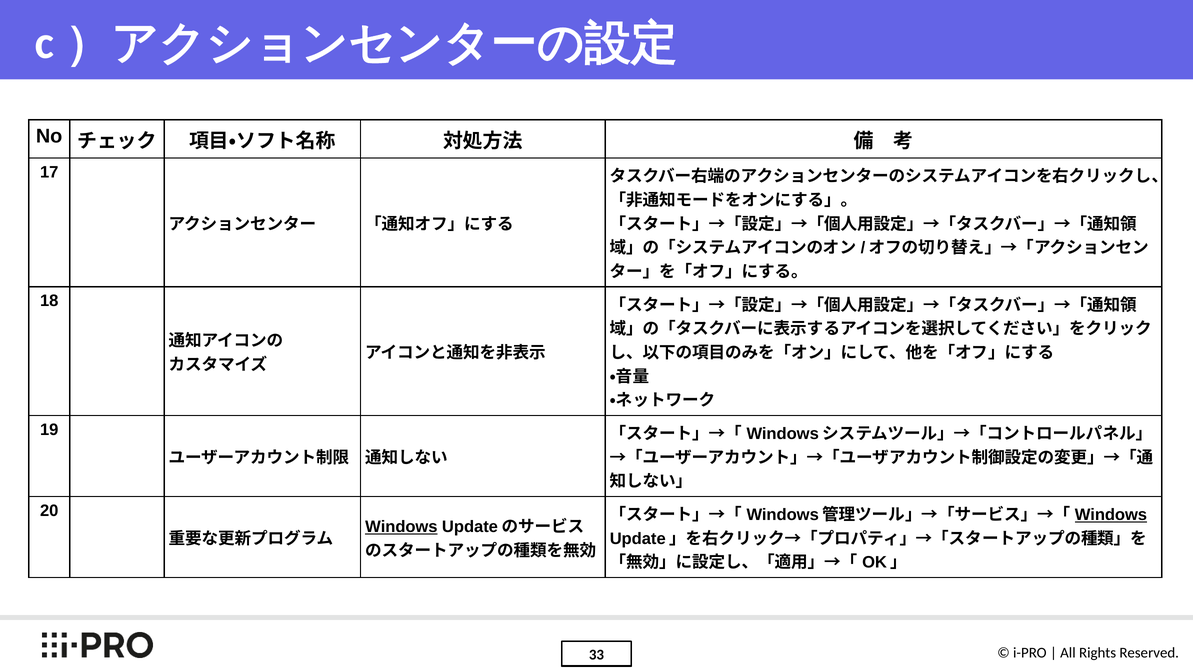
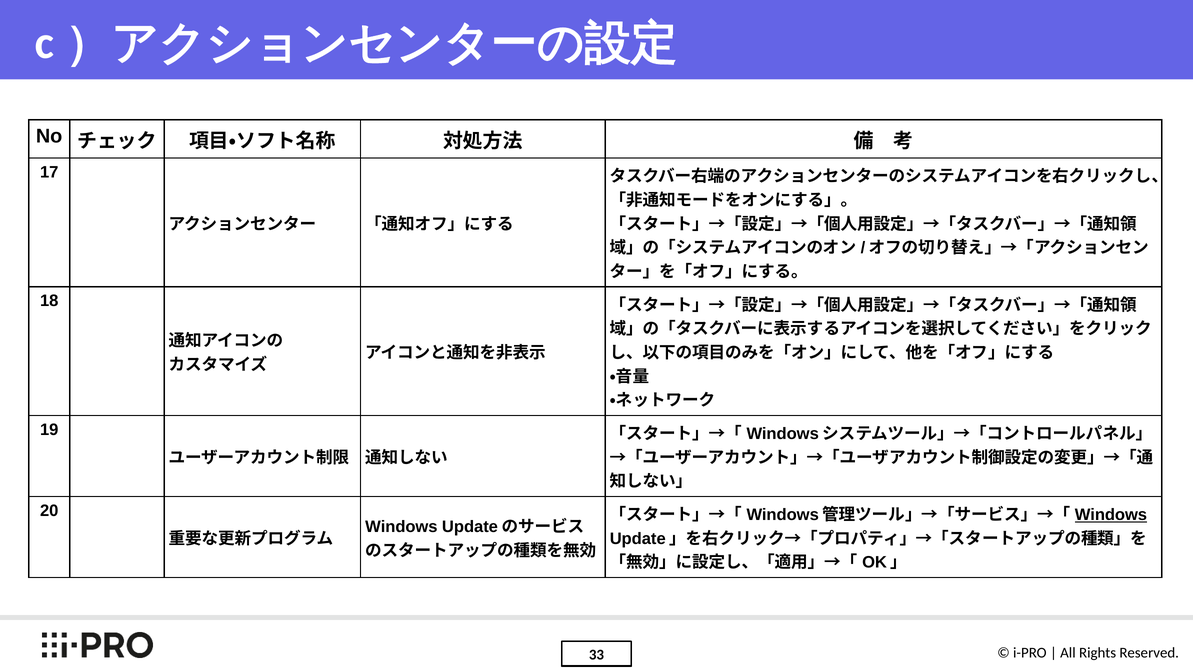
Windows underline: present -> none (401, 527)
